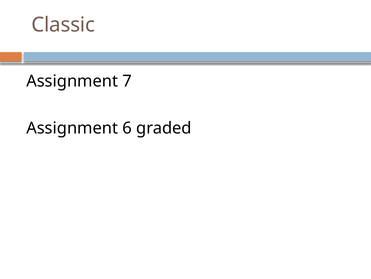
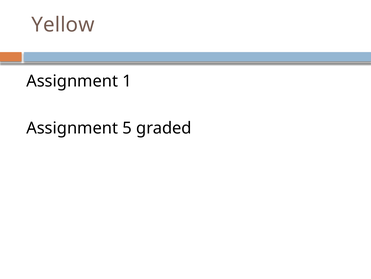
Classic: Classic -> Yellow (63, 25)
7: 7 -> 1 (127, 81)
6: 6 -> 5 (127, 128)
